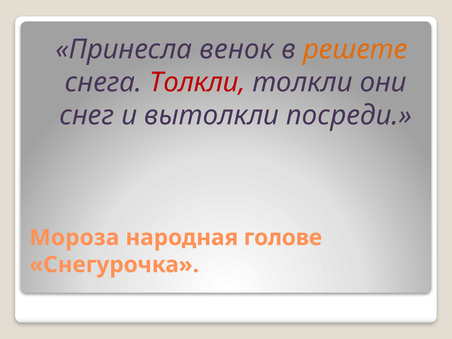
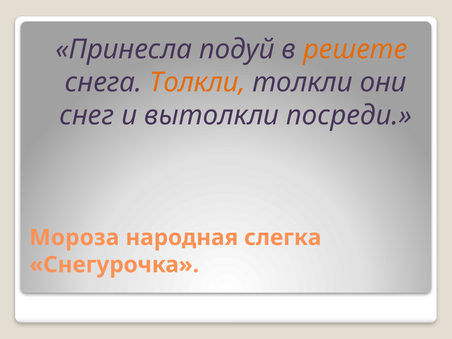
венок: венок -> подуй (237, 49)
Толкли colour: red -> orange (197, 82)
голове: голове -> слегка (283, 238)
